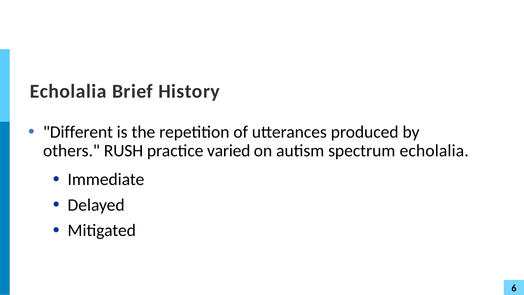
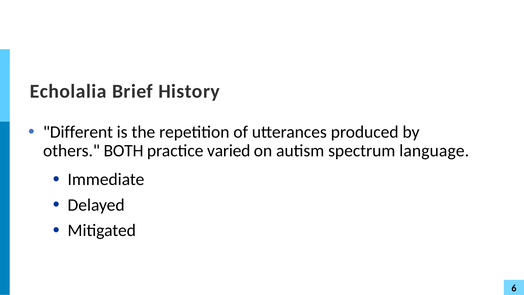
RUSH: RUSH -> BOTH (124, 151)
spectrum echolalia: echolalia -> language (434, 151)
